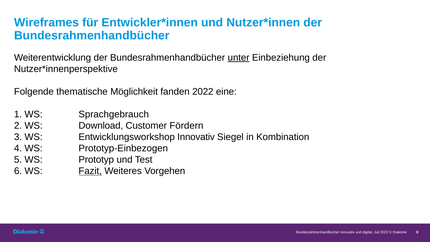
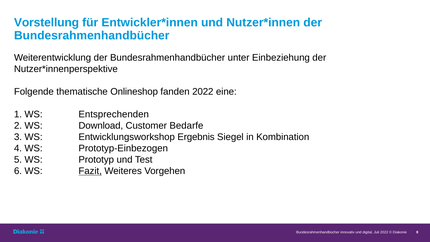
Wireframes: Wireframes -> Vorstellung (47, 22)
unter underline: present -> none (239, 58)
Möglichkeit: Möglichkeit -> Onlineshop (134, 92)
Sprachgebrauch: Sprachgebrauch -> Entsprechenden (114, 114)
Fördern: Fördern -> Bedarfe (186, 126)
Entwicklungsworkshop Innovativ: Innovativ -> Ergebnis (196, 137)
